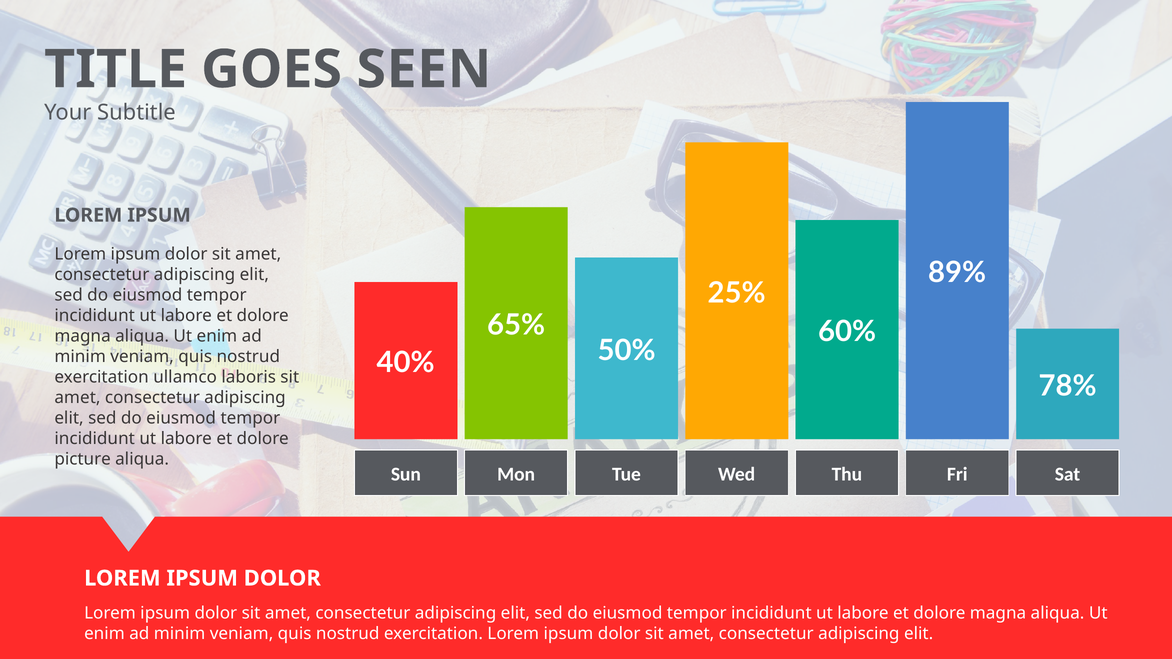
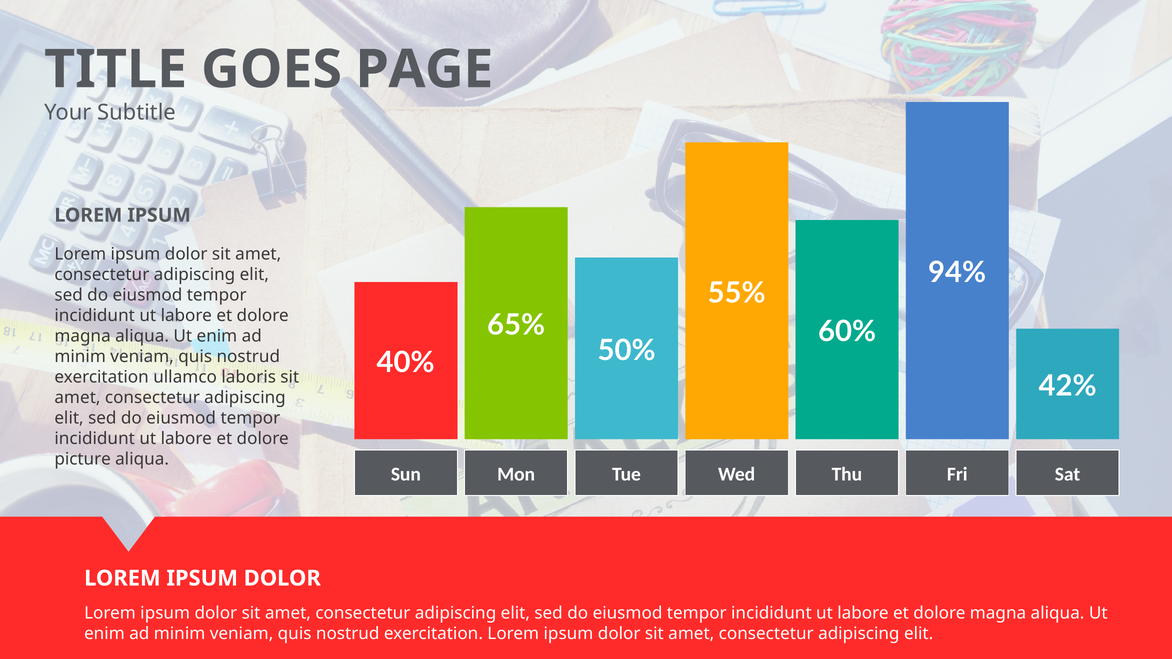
SEEN: SEEN -> PAGE (424, 70)
89%: 89% -> 94% (957, 273)
25%: 25% -> 55% (737, 293)
78%: 78% -> 42% (1068, 386)
